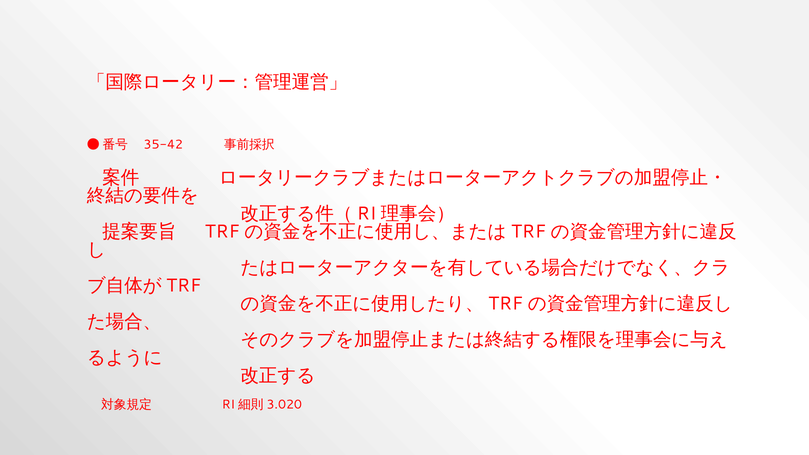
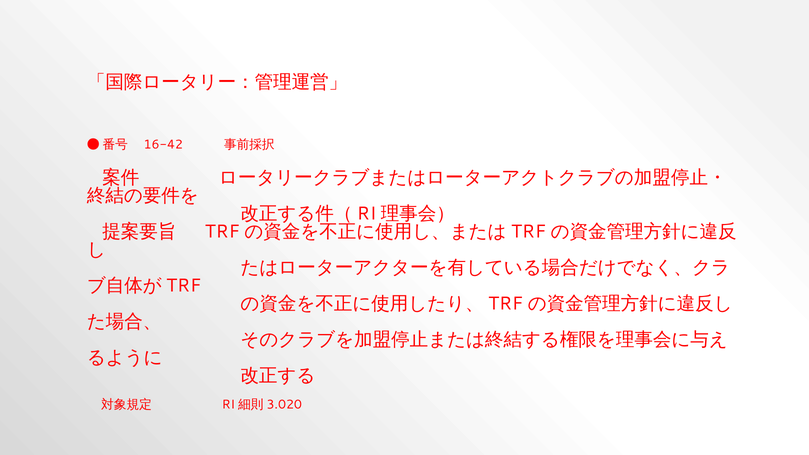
35-42: 35-42 -> 16-42 (163, 145)
